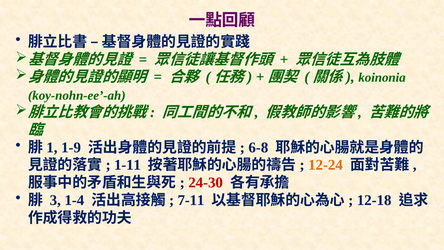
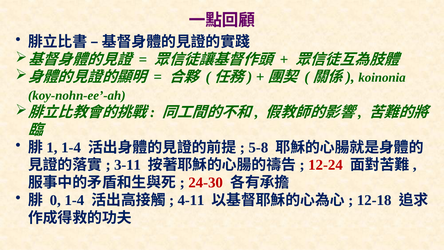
1-9: 1-9 -> 1-4 (71, 147)
6-8: 6-8 -> 5-8 (258, 147)
1-11: 1-11 -> 3-11 (127, 165)
12-24 colour: orange -> red (326, 165)
3: 3 -> 0 (55, 200)
7-11: 7-11 -> 4-11 (191, 200)
